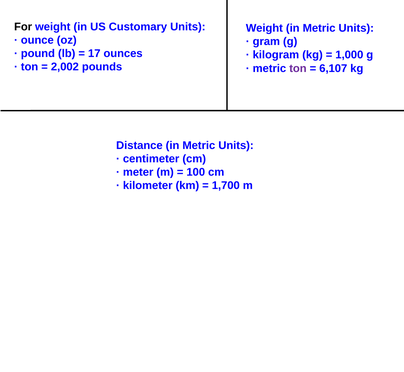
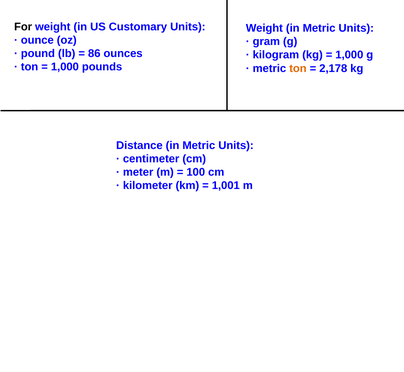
17: 17 -> 86 (94, 54)
2,002: 2,002 -> 1,000 (65, 67)
ton colour: purple -> orange (298, 68)
6,107: 6,107 -> 2,178 (333, 68)
1,700: 1,700 -> 1,001 (226, 186)
